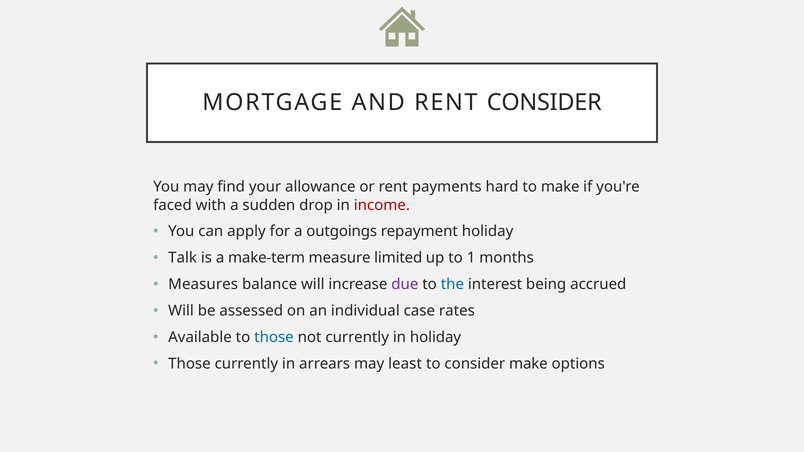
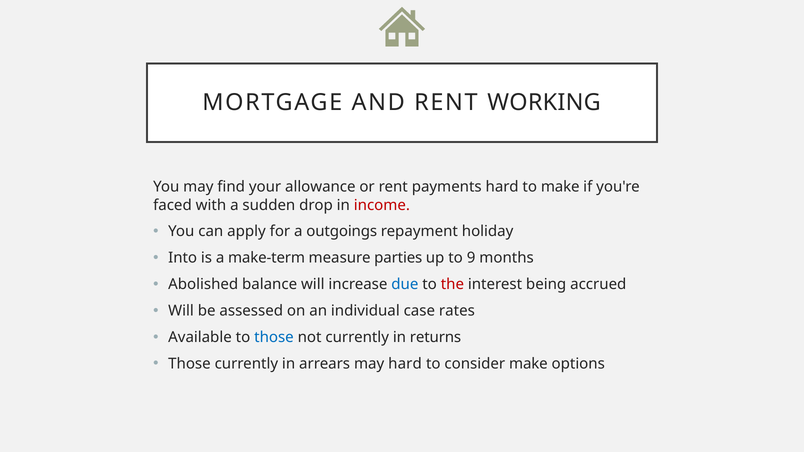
RENT CONSIDER: CONSIDER -> WORKING (544, 103)
Talk: Talk -> Into (183, 258)
limited: limited -> parties (398, 258)
1: 1 -> 9 (471, 258)
Measures: Measures -> Abolished (203, 285)
due colour: purple -> blue (405, 285)
the colour: blue -> red (452, 285)
in holiday: holiday -> returns (436, 338)
may least: least -> hard (405, 364)
